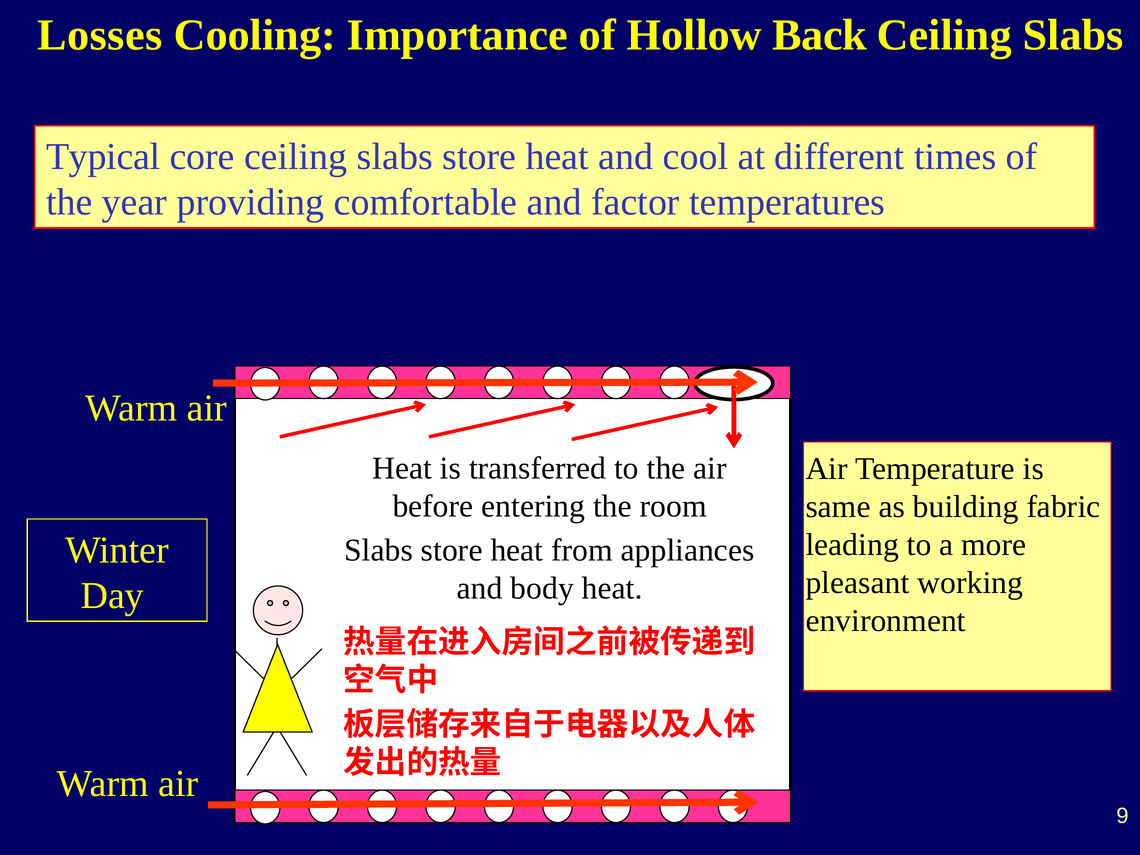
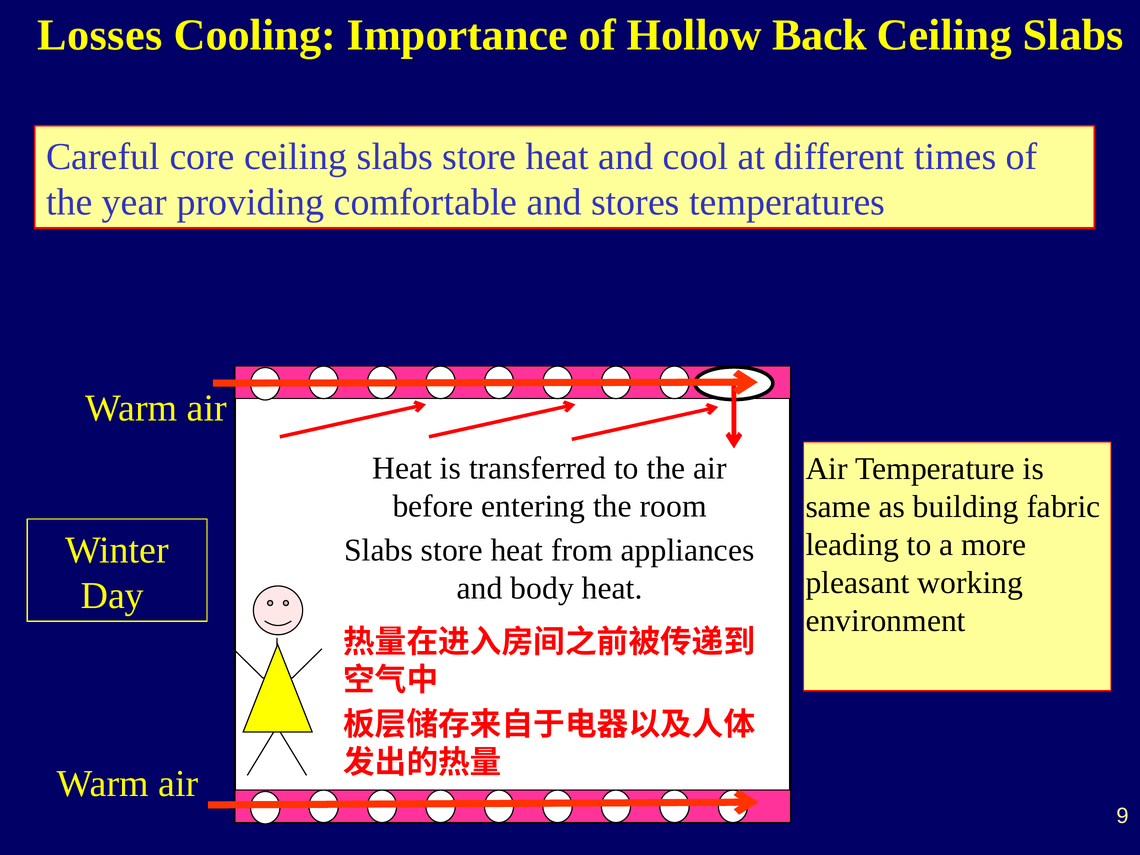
Typical: Typical -> Careful (103, 157)
factor: factor -> stores (635, 202)
